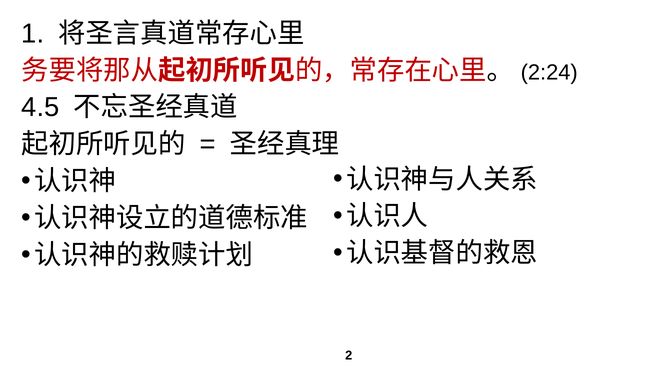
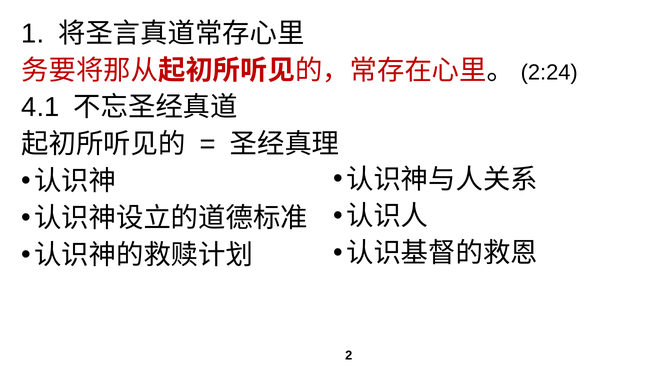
4.5: 4.5 -> 4.1 (40, 107)
